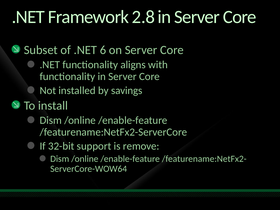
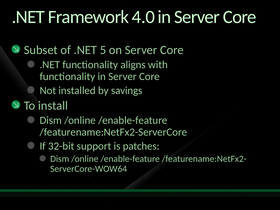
2.8: 2.8 -> 4.0 (143, 17)
6: 6 -> 5 (103, 50)
remove: remove -> patches (141, 146)
